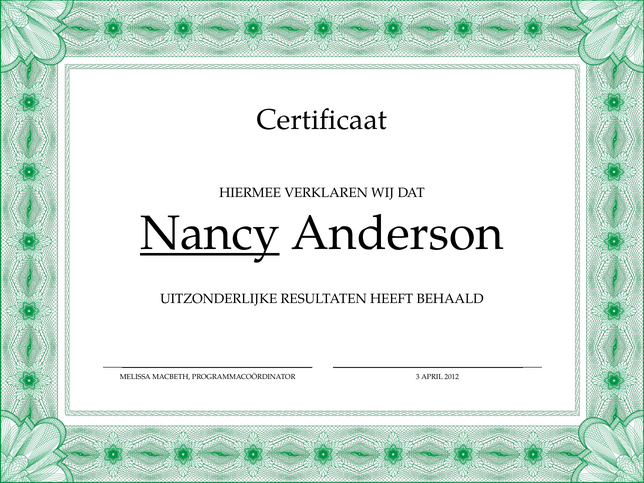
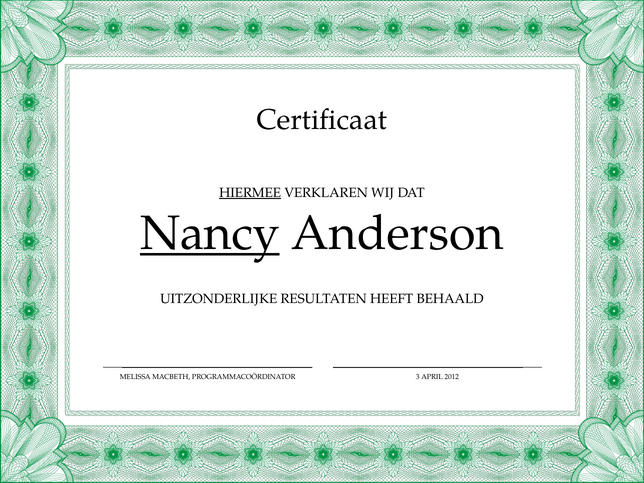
HIERMEE underline: none -> present (250, 193)
